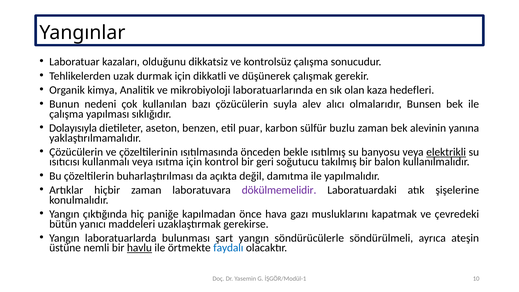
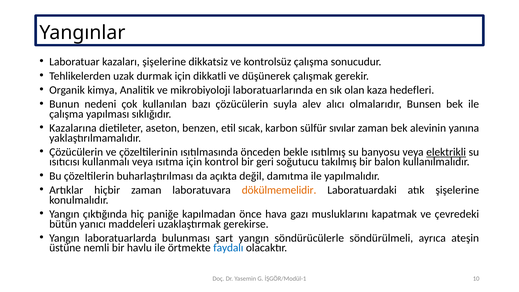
kazaları olduğunu: olduğunu -> şişelerine (164, 62)
Dolayısıyla: Dolayısıyla -> Kazalarına (73, 128)
puar: puar -> sıcak (251, 128)
buzlu: buzlu -> sıvılar (342, 128)
dökülmemelidir colour: purple -> orange (279, 190)
havlu underline: present -> none (139, 248)
